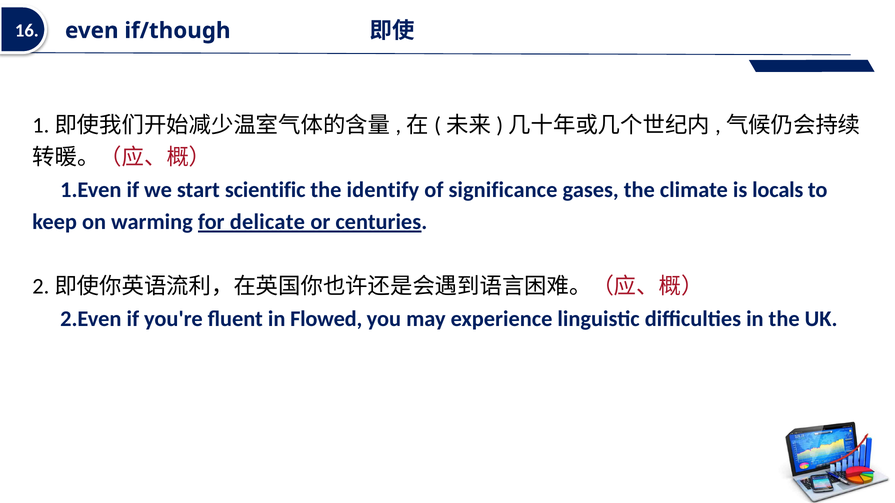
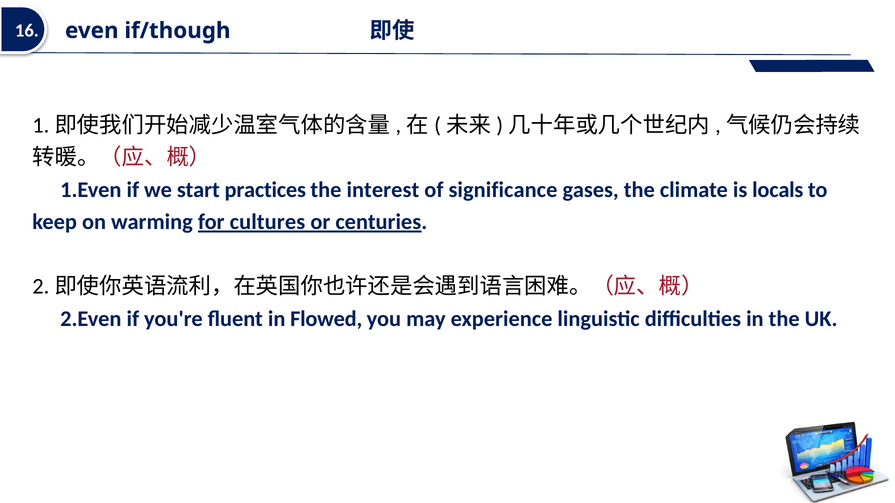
scientific: scientific -> practices (265, 190)
identify: identify -> interest (383, 190)
delicate: delicate -> cultures (267, 222)
